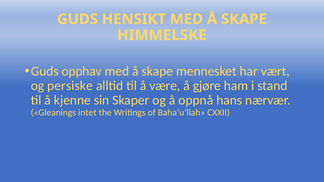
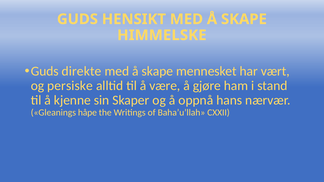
opphav: opphav -> direkte (82, 71)
intet: intet -> håpe (87, 113)
